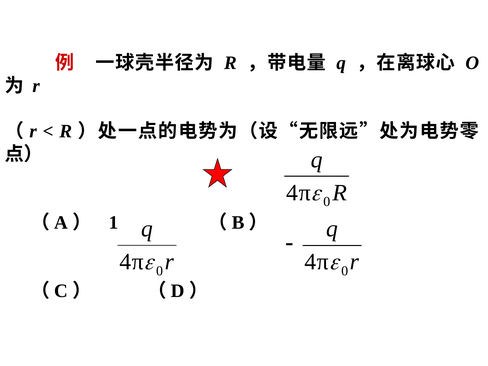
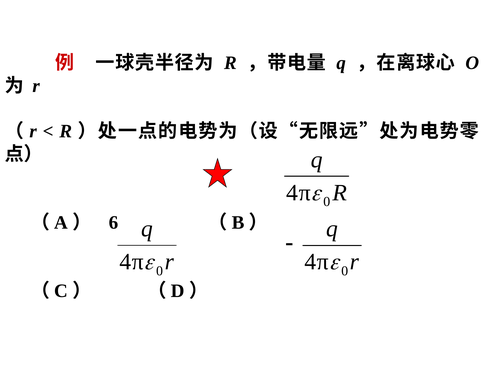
1: 1 -> 6 (114, 222)
